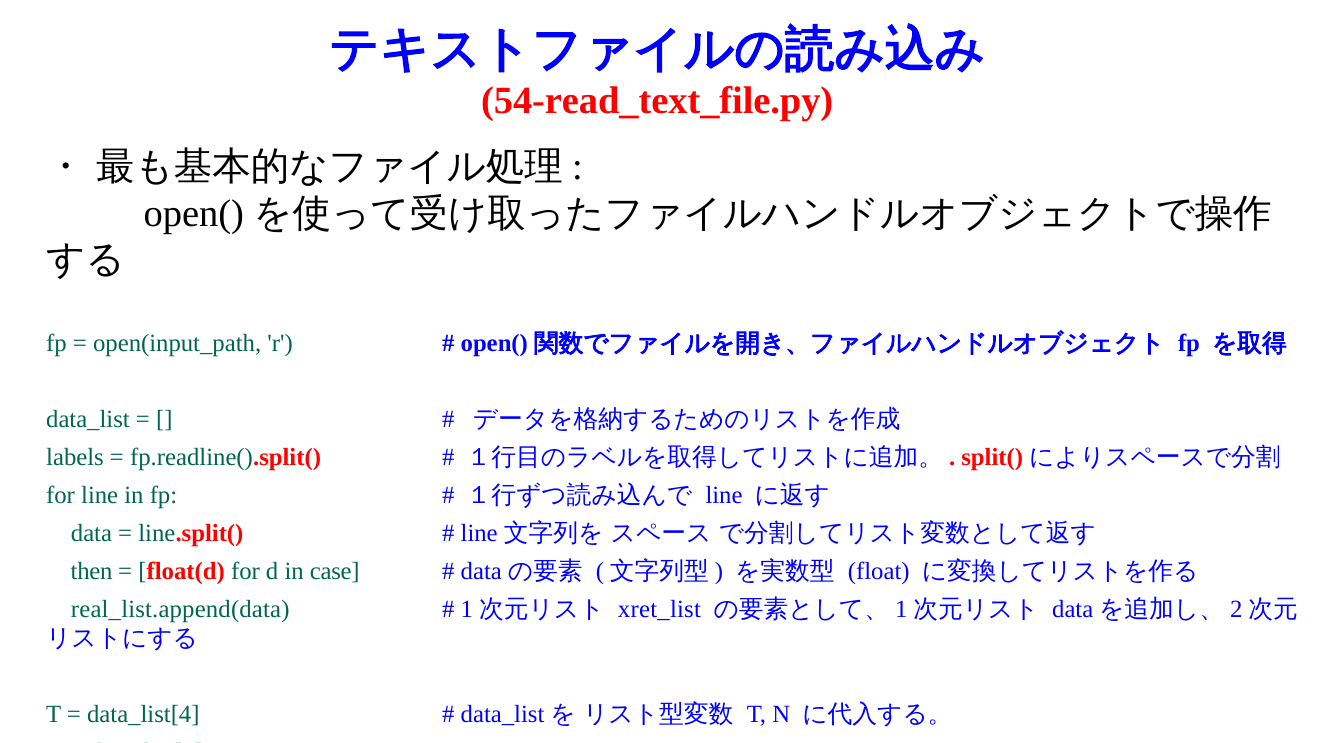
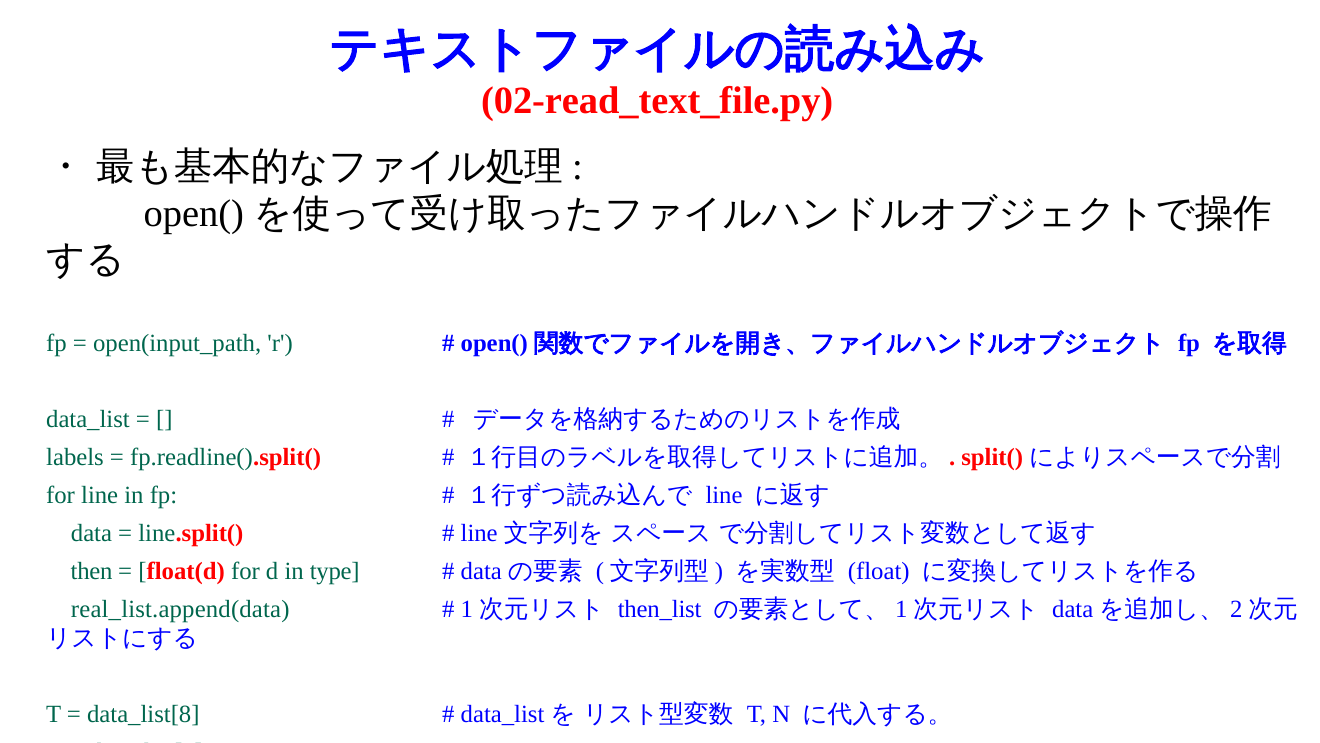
54-read_text_file.py: 54-read_text_file.py -> 02-read_text_file.py (657, 101)
case: case -> type (335, 571)
xret_list: xret_list -> then_list (660, 609)
data_list[4: data_list[4 -> data_list[8 (143, 714)
